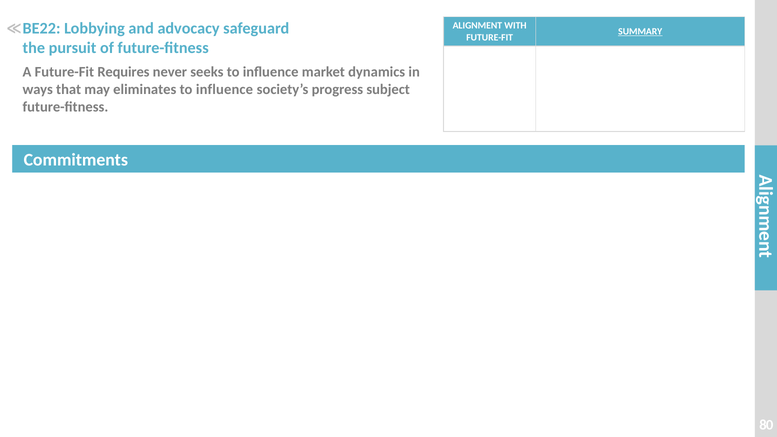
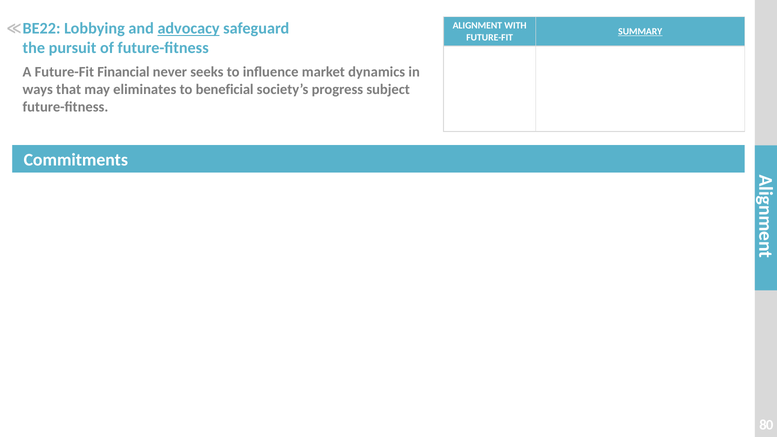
advocacy underline: none -> present (189, 28)
Requires: Requires -> Financial (123, 72)
influence: influence -> beneficial (225, 89)
